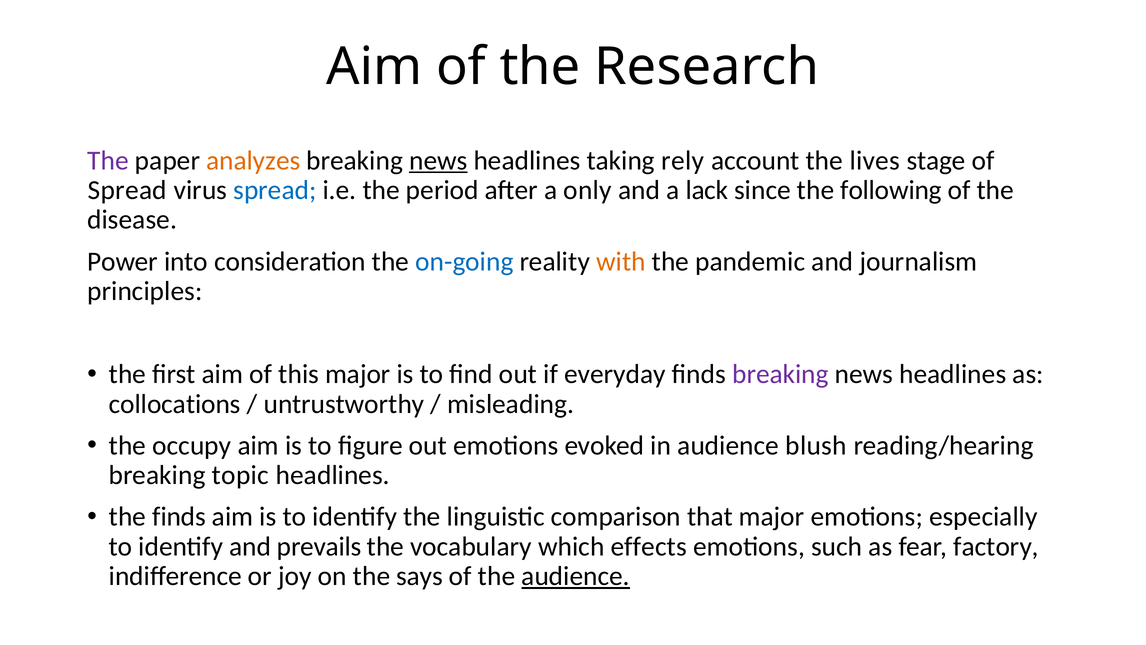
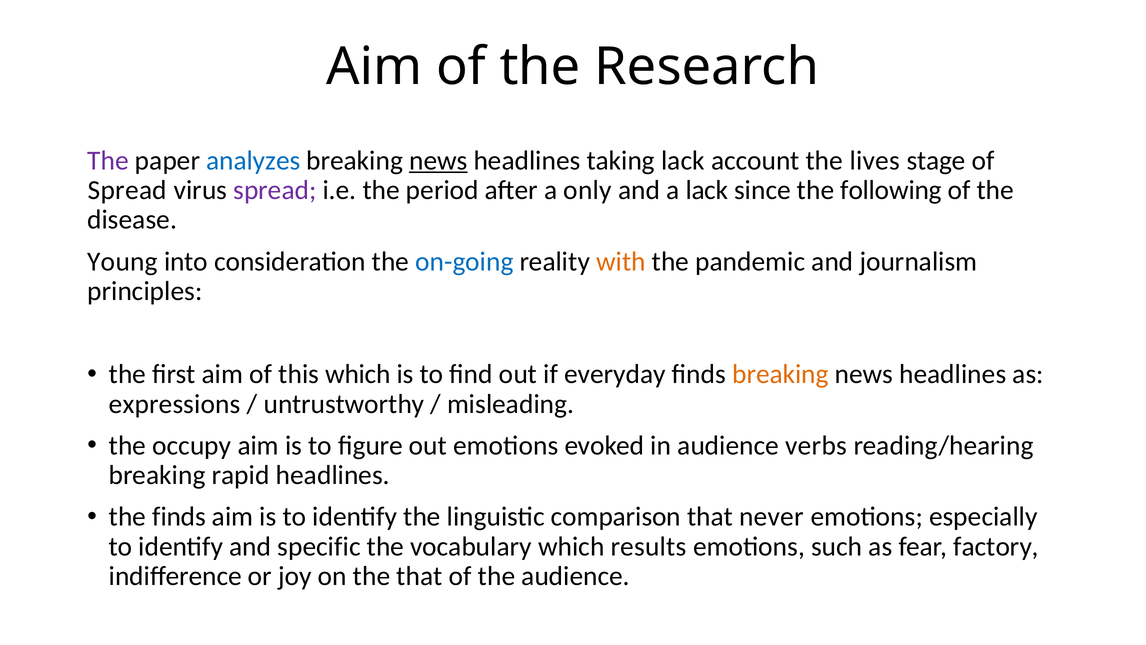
analyzes colour: orange -> blue (253, 160)
taking rely: rely -> lack (683, 160)
spread colour: blue -> purple (275, 190)
Power: Power -> Young (122, 261)
this major: major -> which (358, 374)
breaking colour: purple -> orange (780, 374)
collocations: collocations -> expressions (175, 404)
blush: blush -> verbs (816, 445)
topic: topic -> rapid (241, 475)
that major: major -> never (772, 517)
prevails: prevails -> specific (319, 546)
effects: effects -> results (649, 546)
the says: says -> that (419, 576)
audience underline: present -> none (576, 576)
